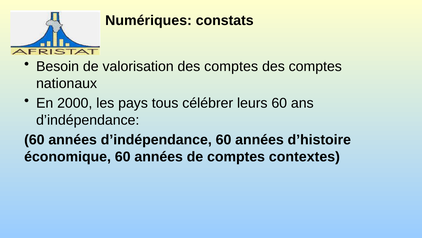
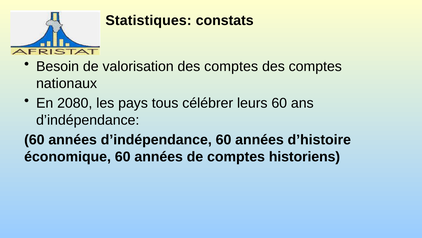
Numériques: Numériques -> Statistiques (149, 20)
2000: 2000 -> 2080 (75, 103)
contextes: contextes -> historiens (304, 156)
